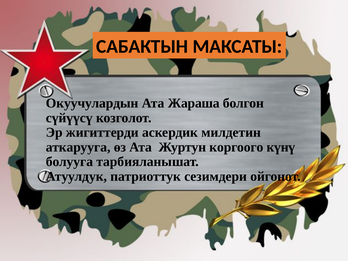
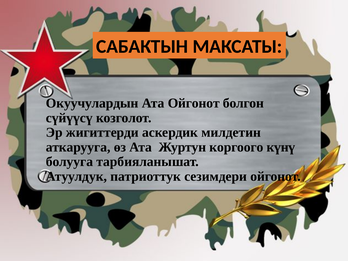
Ата Жараша: Жараша -> Ойгонот (194, 103)
